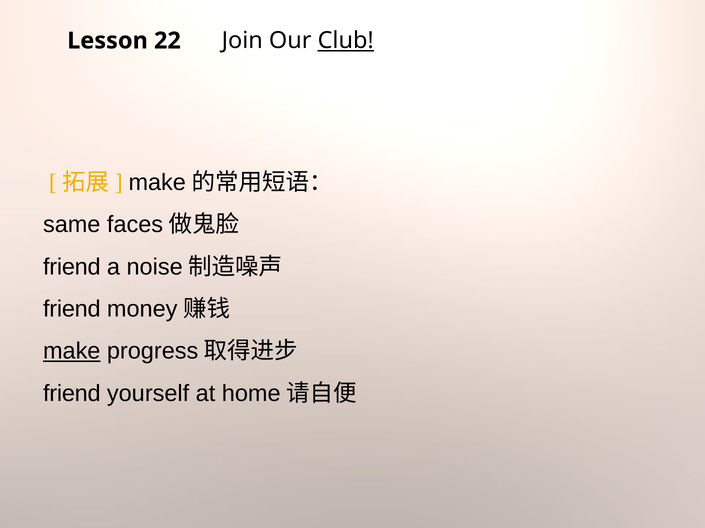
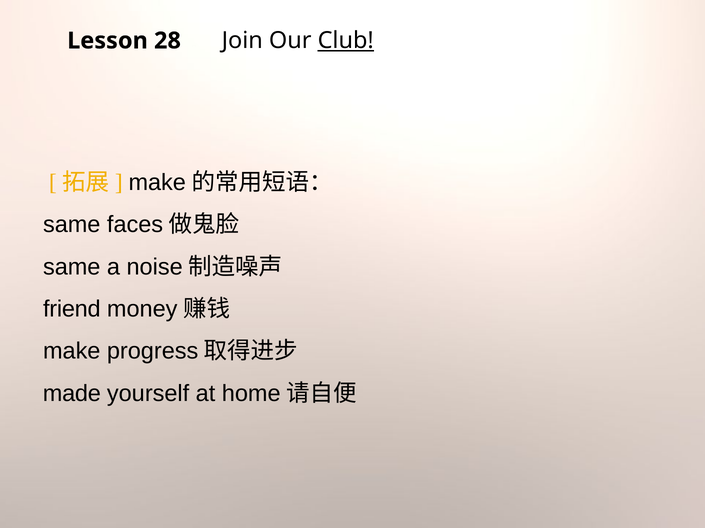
22: 22 -> 28 (167, 41)
friend: friend -> same (72, 267)
make underline: present -> none (72, 352)
friend: friend -> made (72, 394)
